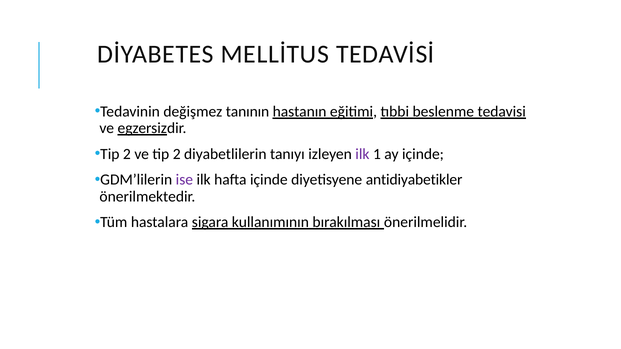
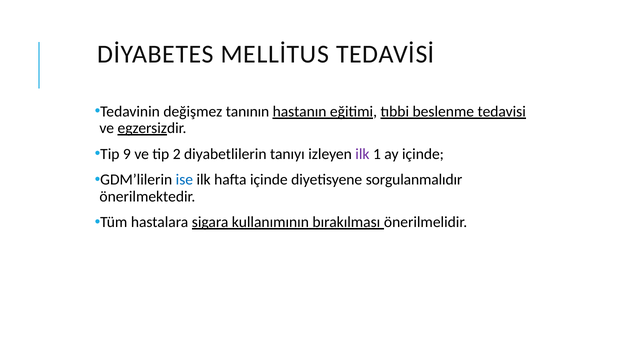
2: 2 -> 9 (127, 154)
ise colour: purple -> blue (184, 180)
antidiyabetikler: antidiyabetikler -> sorgulanmalıdır (414, 180)
